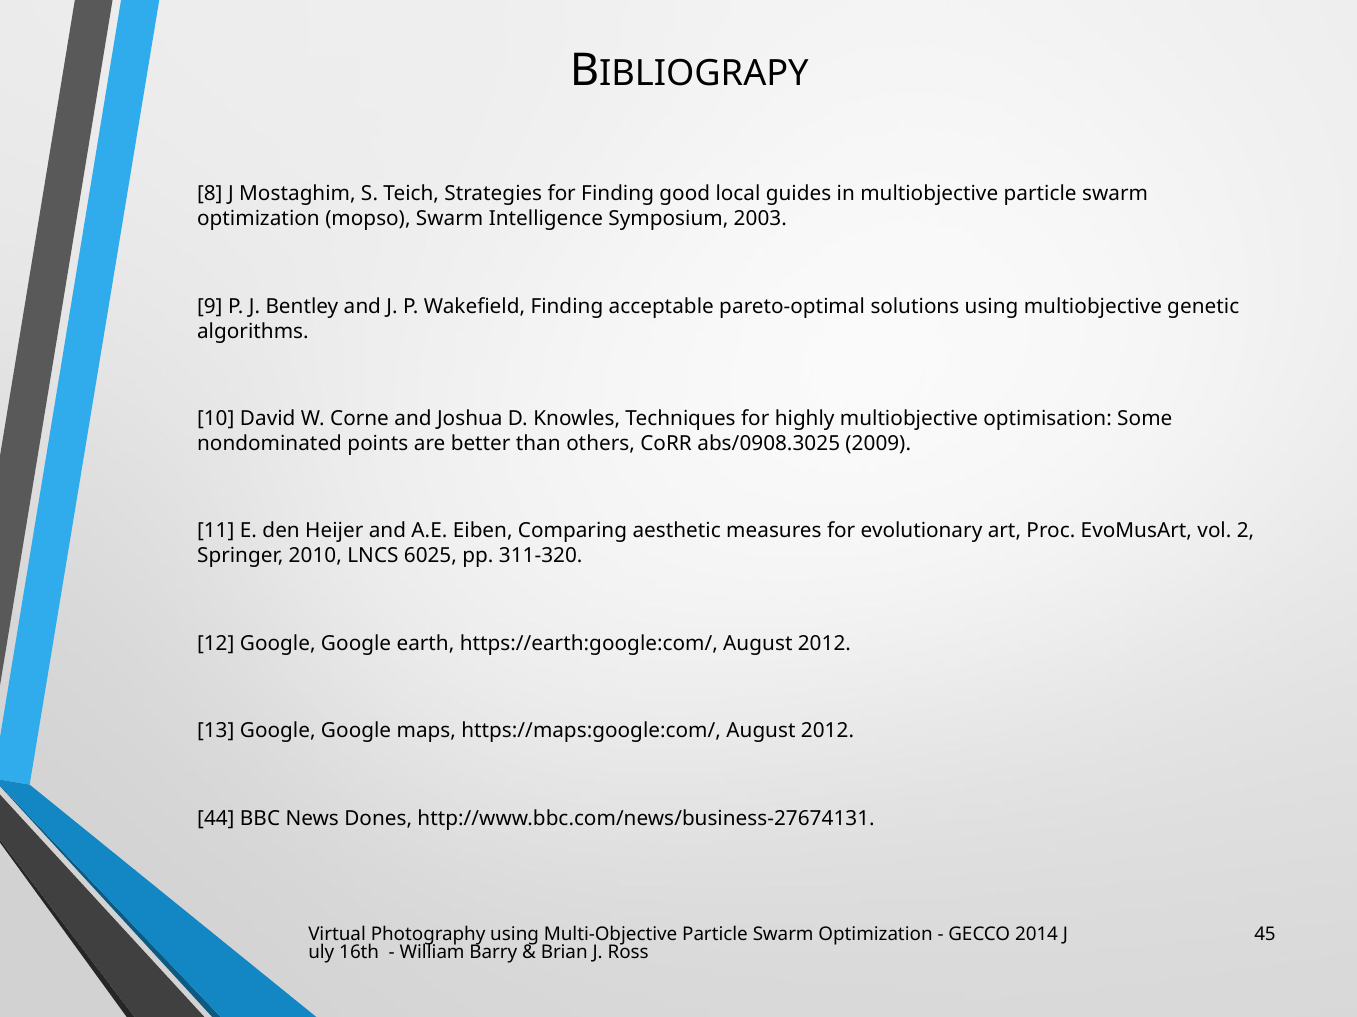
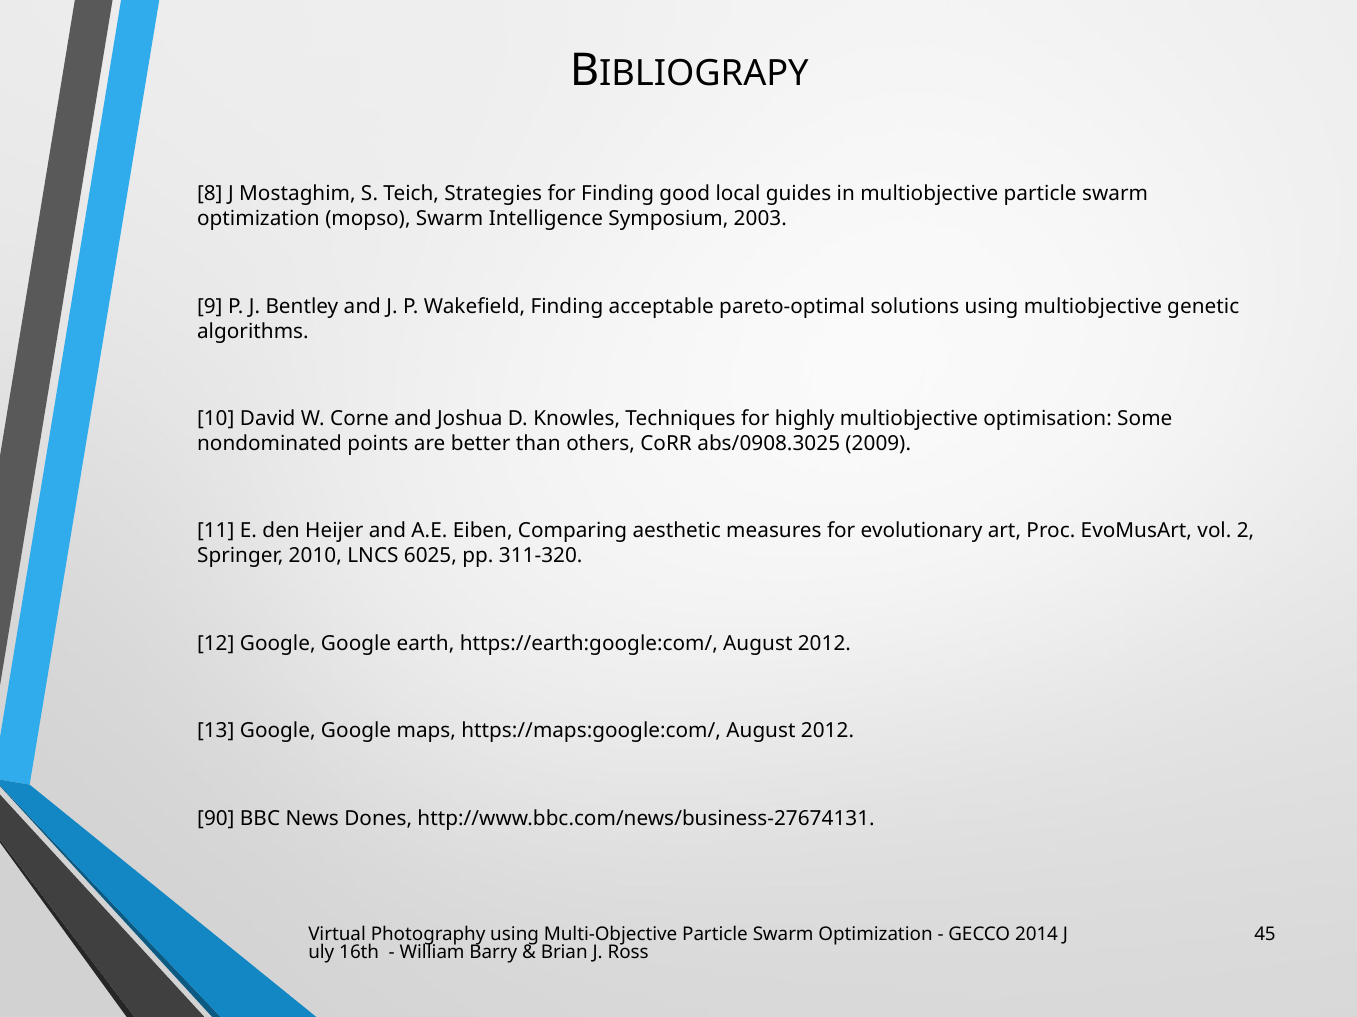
44: 44 -> 90 (216, 819)
